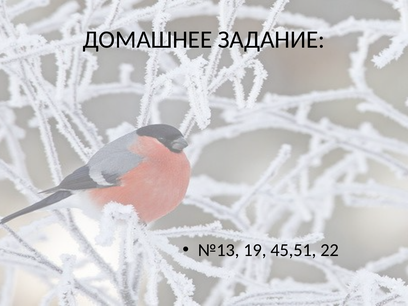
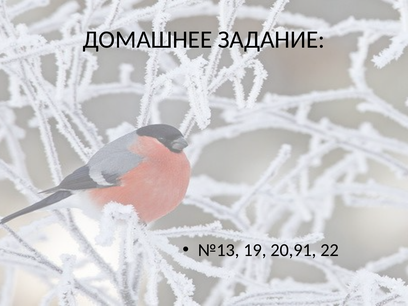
45,51: 45,51 -> 20,91 (293, 250)
